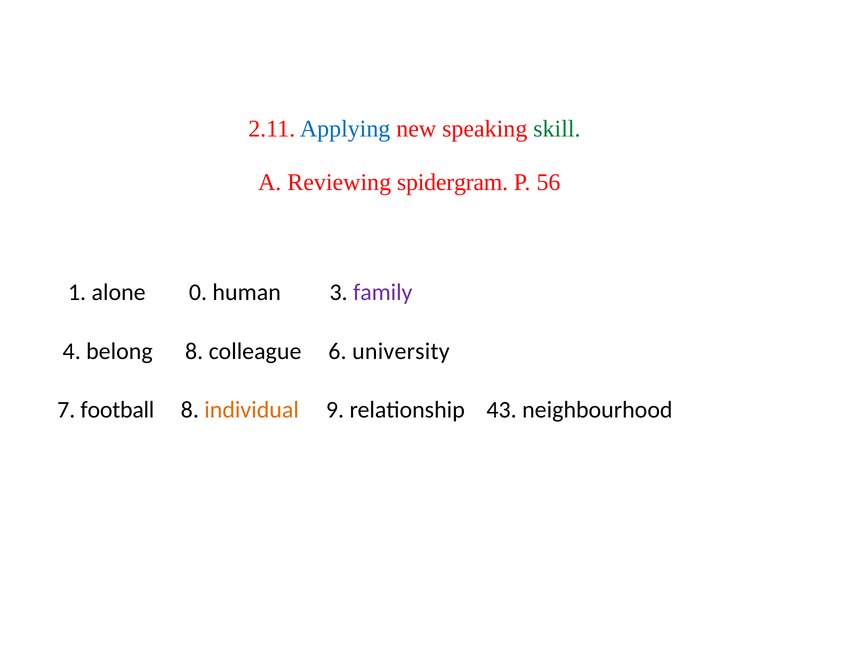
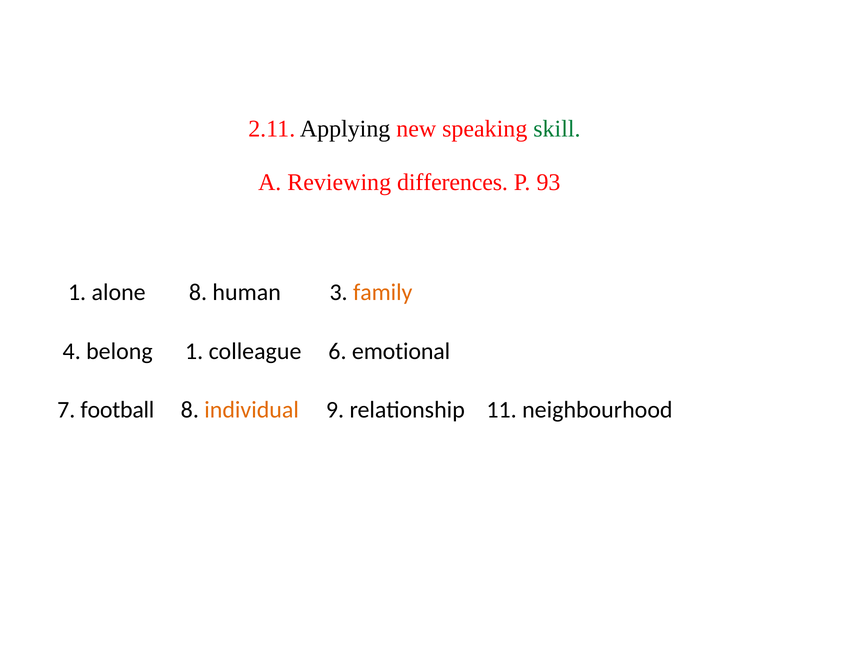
Applying colour: blue -> black (345, 129)
spidergram: spidergram -> differences (453, 182)
56: 56 -> 93 (548, 182)
alone 0: 0 -> 8 (198, 292)
family colour: purple -> orange (383, 292)
belong 8: 8 -> 1 (194, 351)
university: university -> emotional (401, 351)
43: 43 -> 11 (502, 410)
